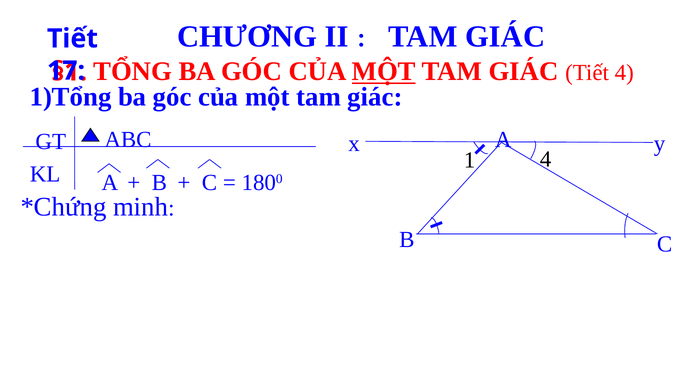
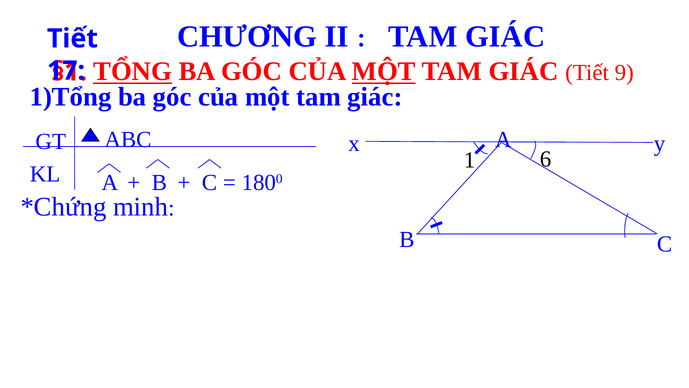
TỔNG underline: none -> present (133, 71)
Tiết 4: 4 -> 9 (624, 73)
1 4: 4 -> 6 (546, 159)
